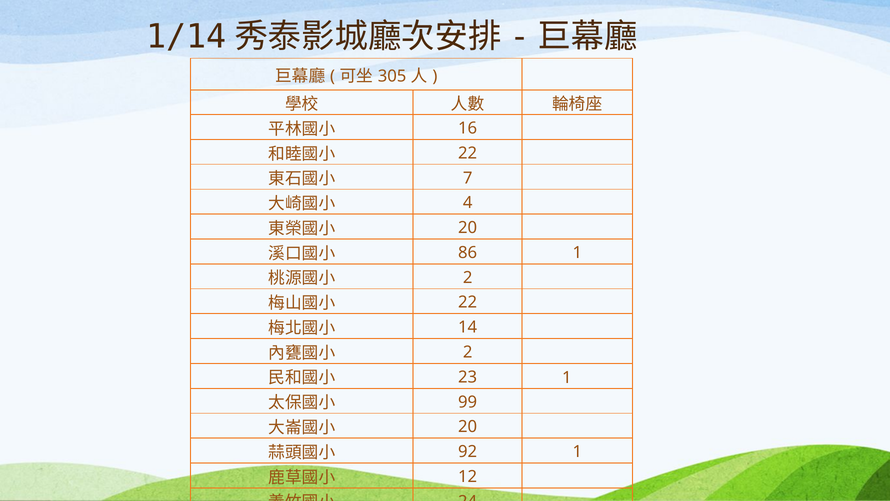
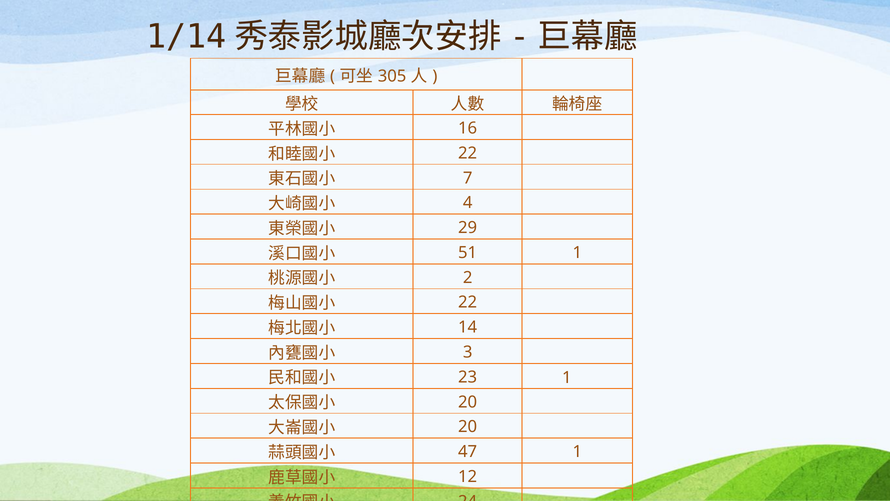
20: 20 -> 29 (468, 228)
86: 86 -> 51 (468, 253)
2: 2 -> 3 (468, 352)
99: 99 -> 20 (468, 402)
92: 92 -> 47 (468, 451)
